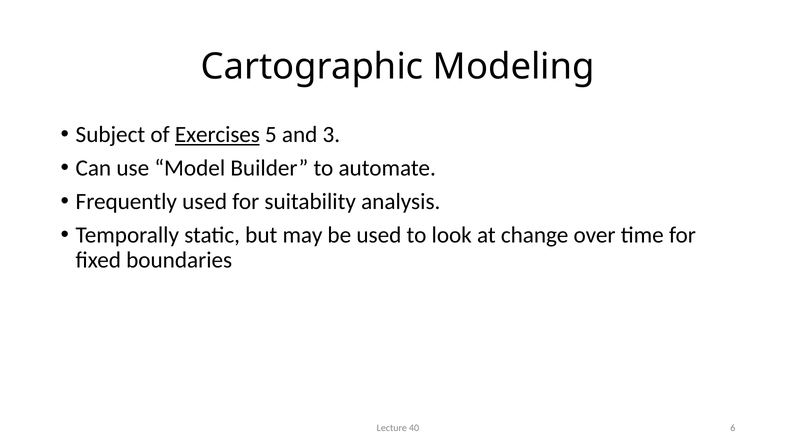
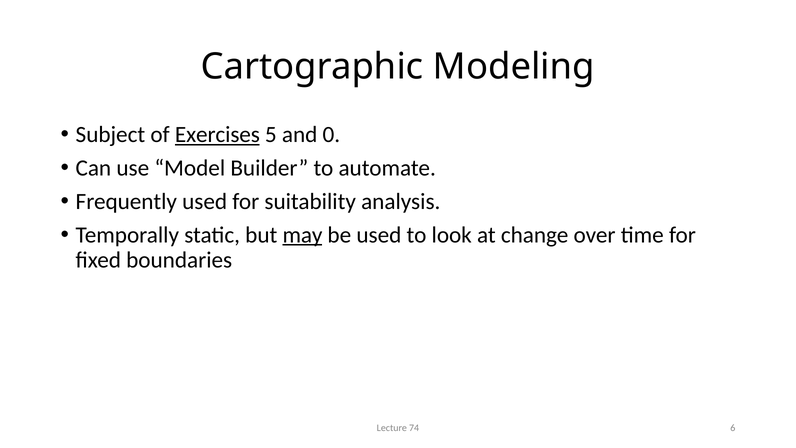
3: 3 -> 0 (331, 135)
may underline: none -> present (302, 235)
40: 40 -> 74 (414, 427)
